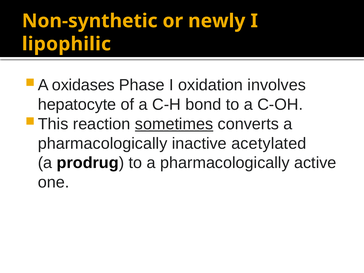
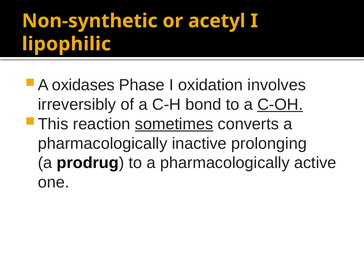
newly: newly -> acetyl (217, 21)
hepatocyte: hepatocyte -> irreversibly (77, 105)
C-OH underline: none -> present (280, 105)
acetylated: acetylated -> prolonging (269, 143)
